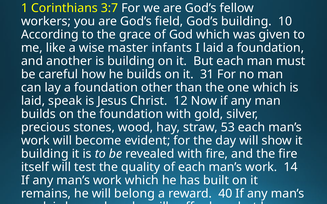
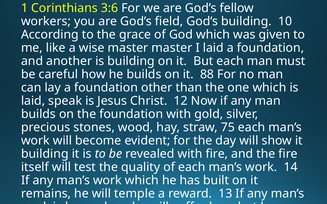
3:7: 3:7 -> 3:6 (110, 8)
master infants: infants -> master (172, 48)
31: 31 -> 88 (207, 74)
53: 53 -> 75 (228, 128)
belong: belong -> temple (135, 194)
40: 40 -> 13 (225, 194)
